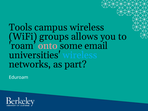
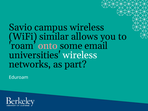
Tools: Tools -> Savio (20, 27)
groups: groups -> similar (54, 37)
wireless colour: light blue -> white (80, 55)
